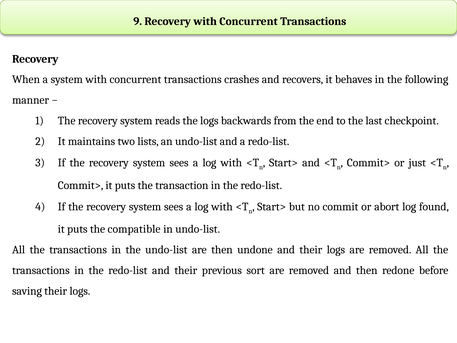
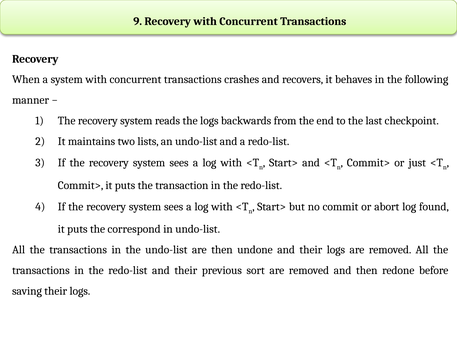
compatible: compatible -> correspond (134, 229)
